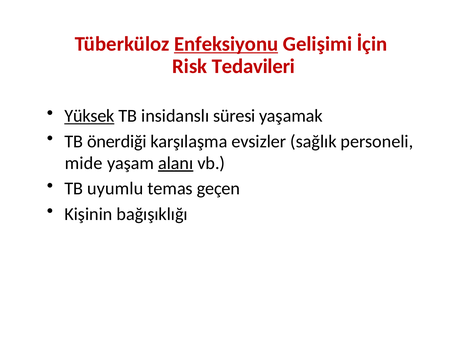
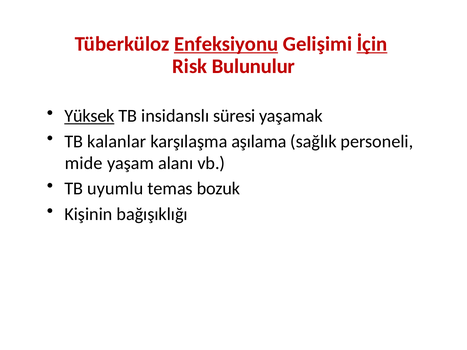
İçin underline: none -> present (372, 44)
Tedavileri: Tedavileri -> Bulunulur (253, 66)
önerdiği: önerdiği -> kalanlar (117, 142)
evsizler: evsizler -> aşılama (259, 142)
alanı underline: present -> none (176, 163)
geçen: geçen -> bozuk (218, 189)
